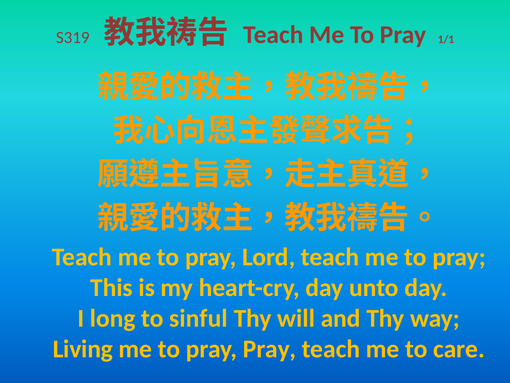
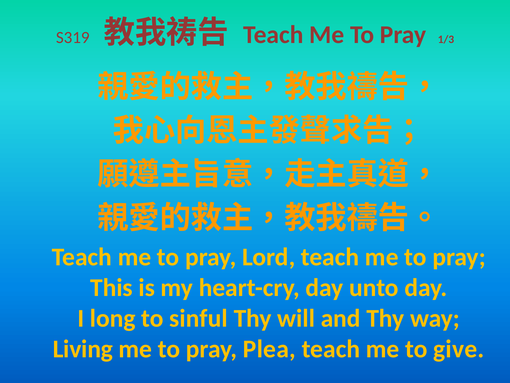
1/1: 1/1 -> 1/3 (446, 39)
pray Pray: Pray -> Plea (269, 349)
care: care -> give (459, 349)
